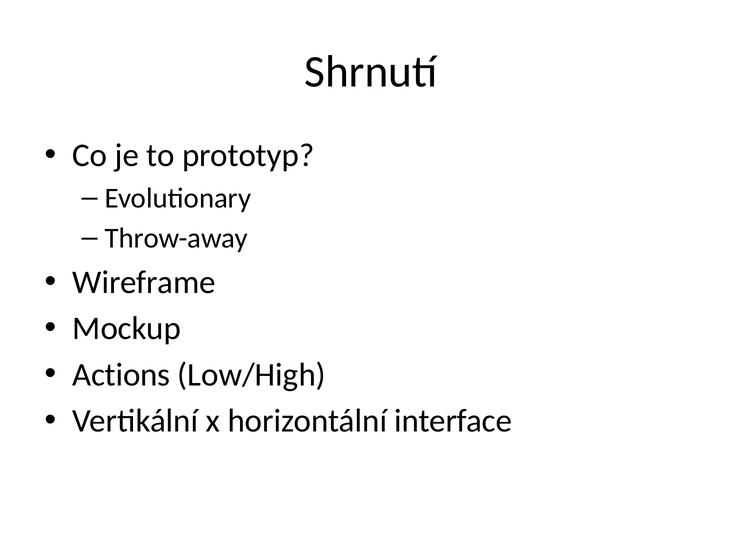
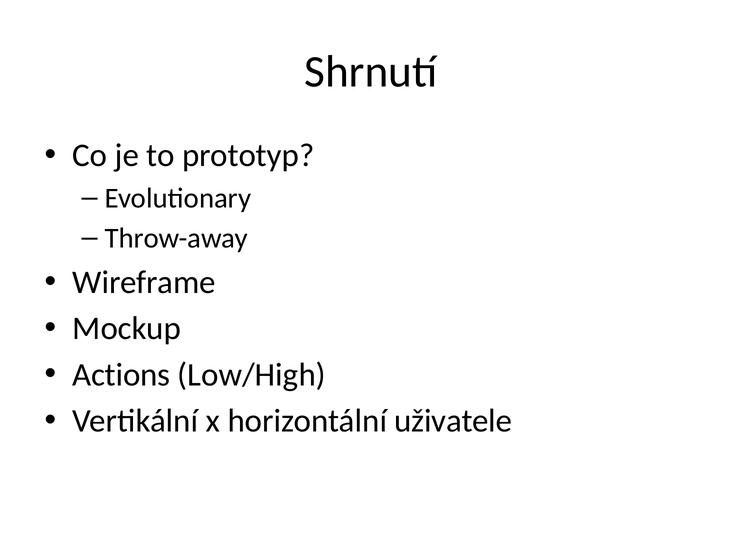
interface: interface -> uživatele (453, 421)
